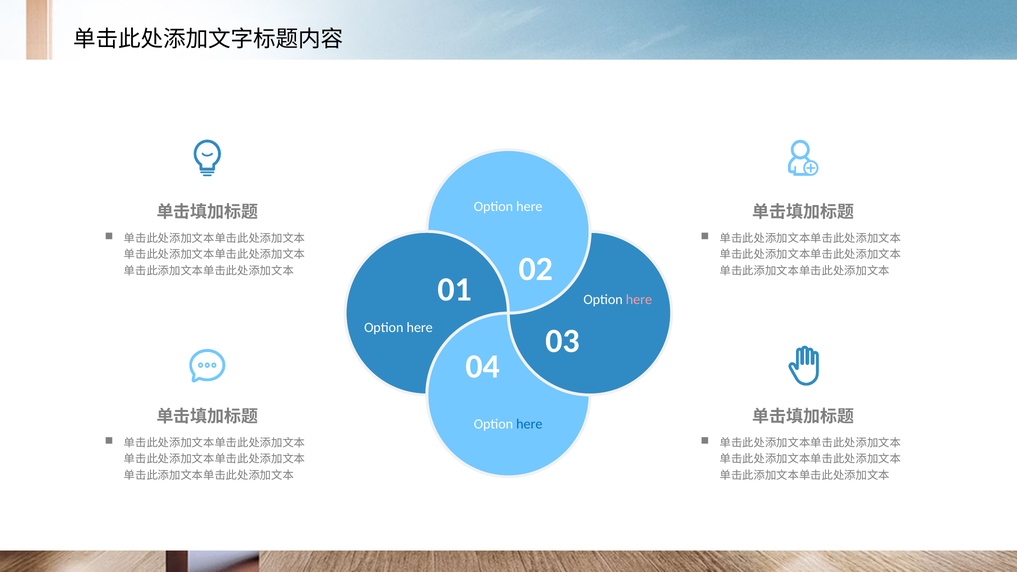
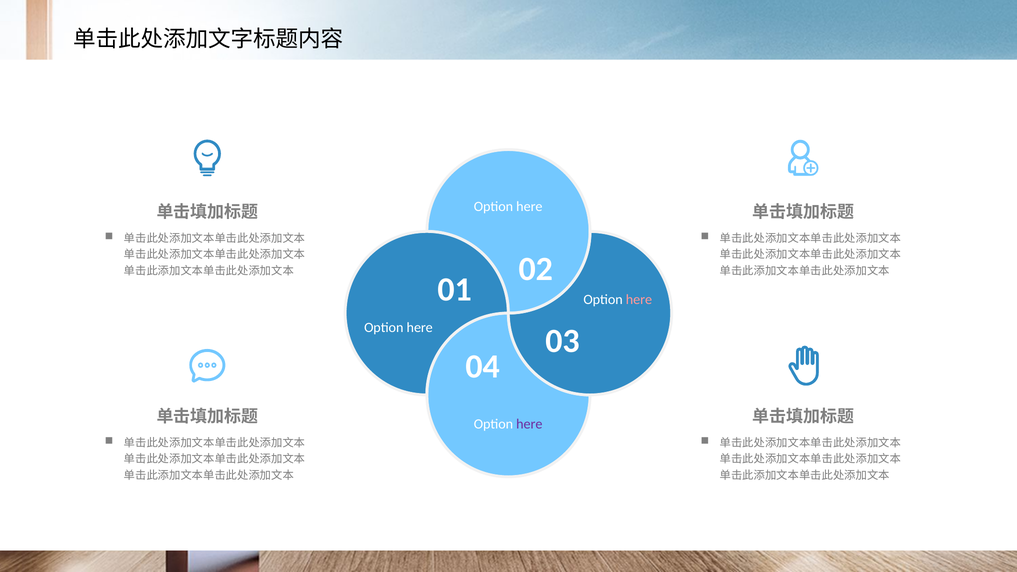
here colour: blue -> purple (529, 424)
